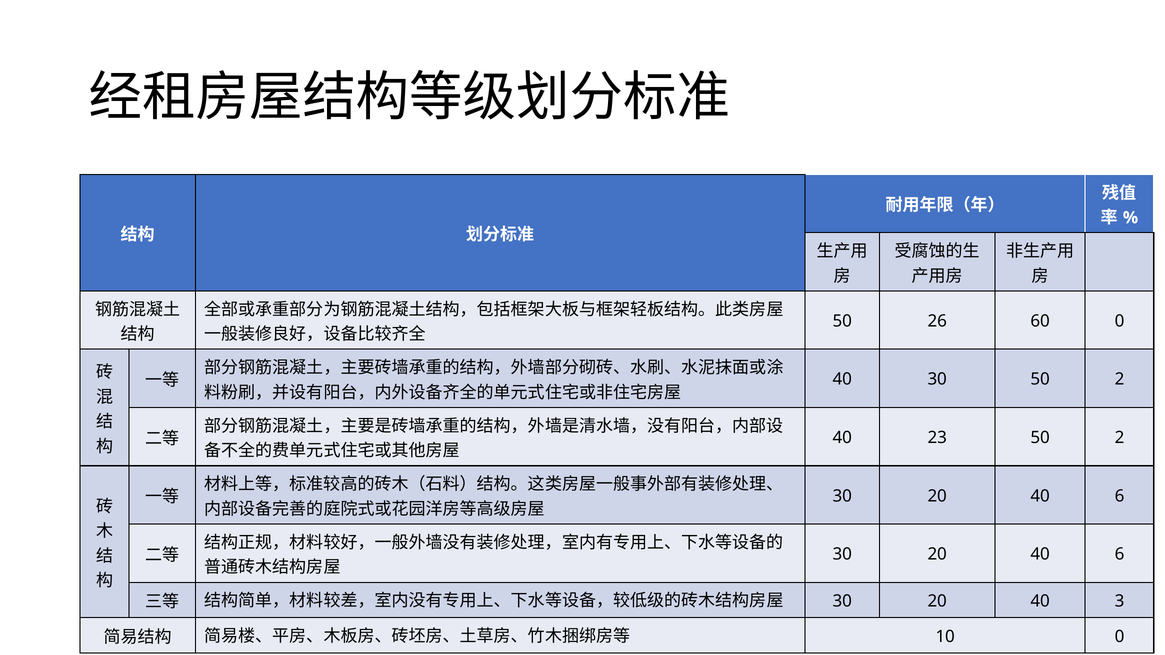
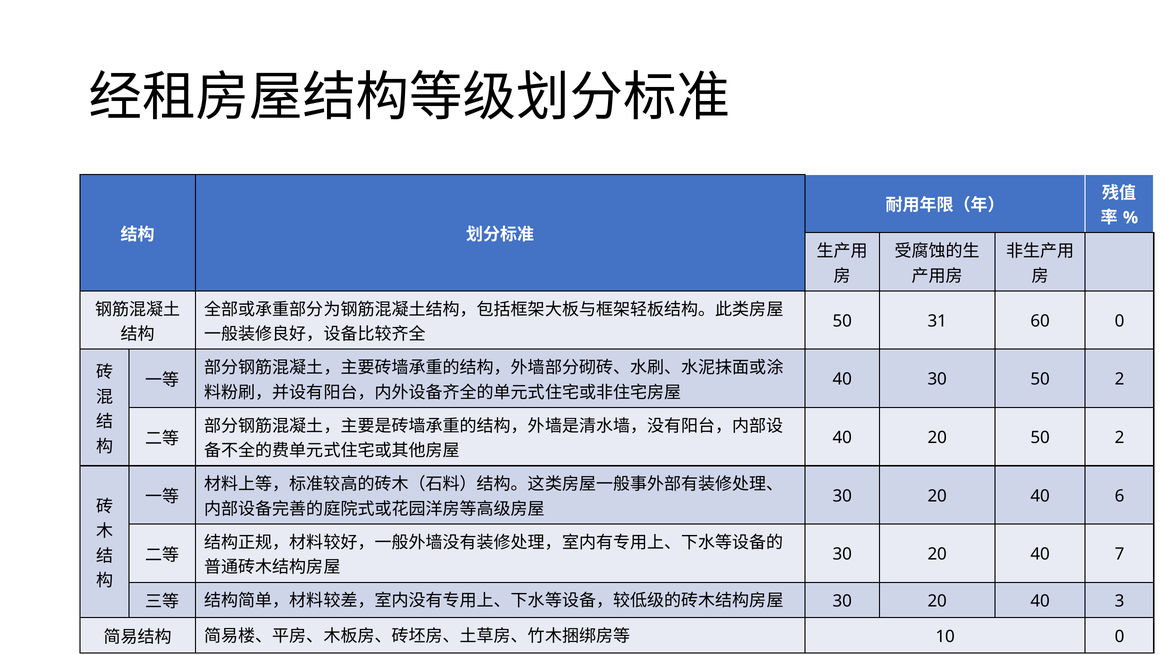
26: 26 -> 31 (937, 321)
40 23: 23 -> 20 (937, 438)
6: 6 -> 7 (1120, 554)
